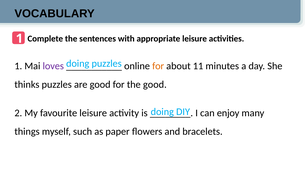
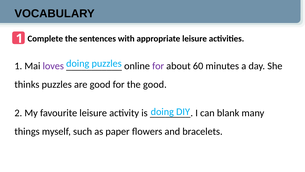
for colour: orange -> purple (158, 66)
11: 11 -> 60 (198, 66)
enjoy: enjoy -> blank (228, 113)
